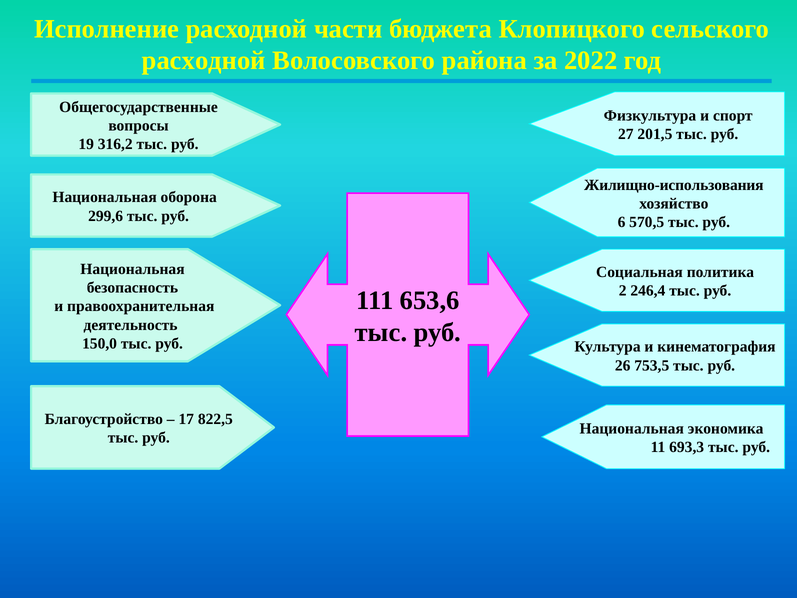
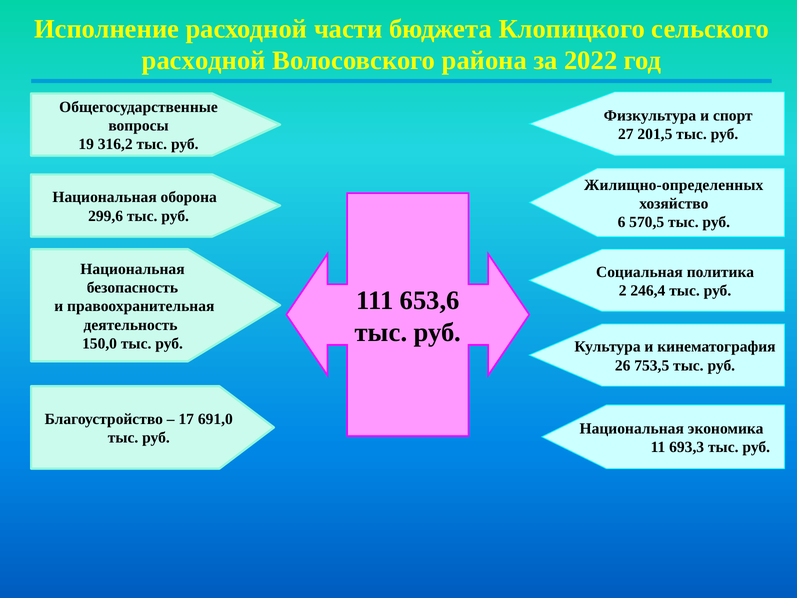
Жилищно-использования: Жилищно-использования -> Жилищно-определенных (674, 185)
822,5: 822,5 -> 691,0 (215, 419)
